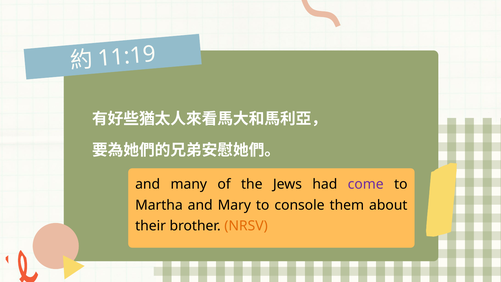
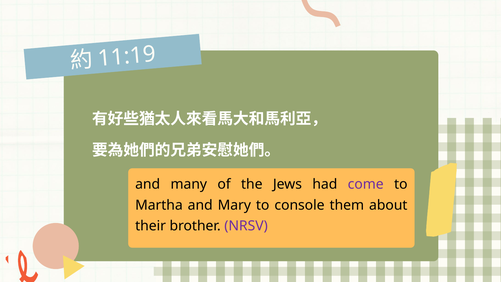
NRSV colour: orange -> purple (246, 226)
